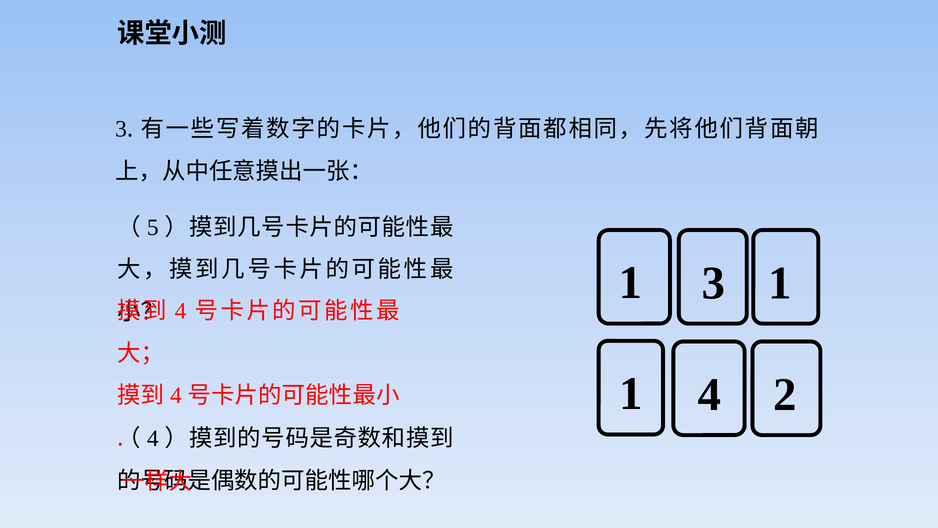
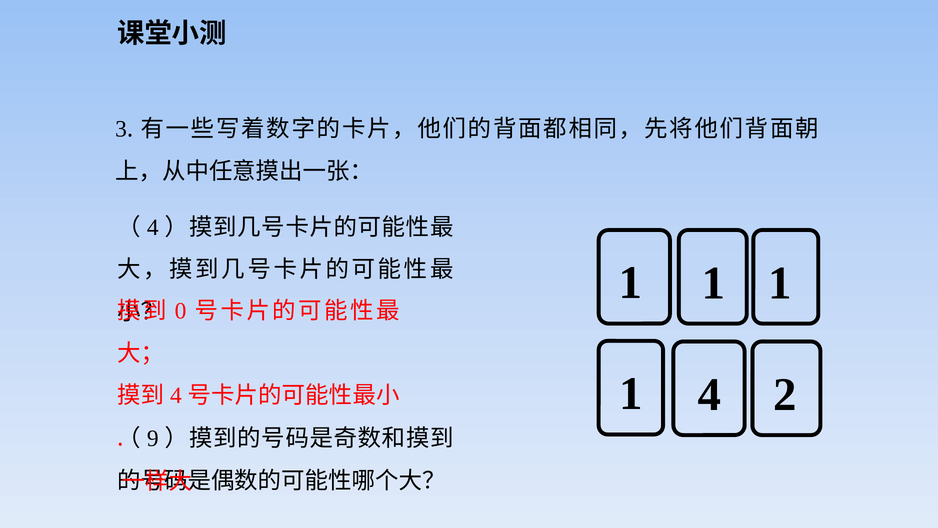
5: 5 -> 4 (153, 227)
3: 3 -> 1 (714, 283)
4: 4 -> 0 (181, 311)
4: 4 -> 9 (153, 438)
